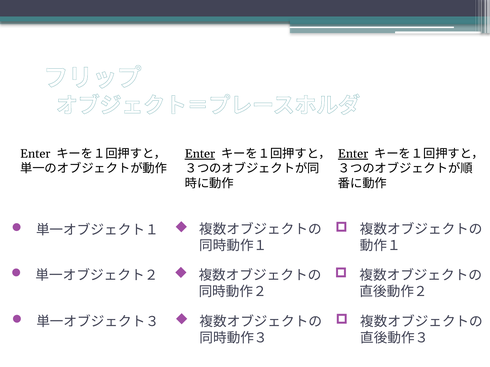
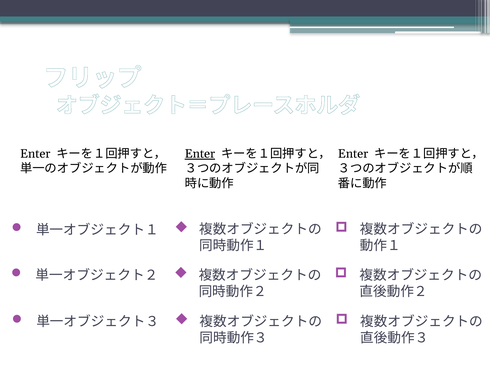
Enter underline: present -> none (353, 154)
